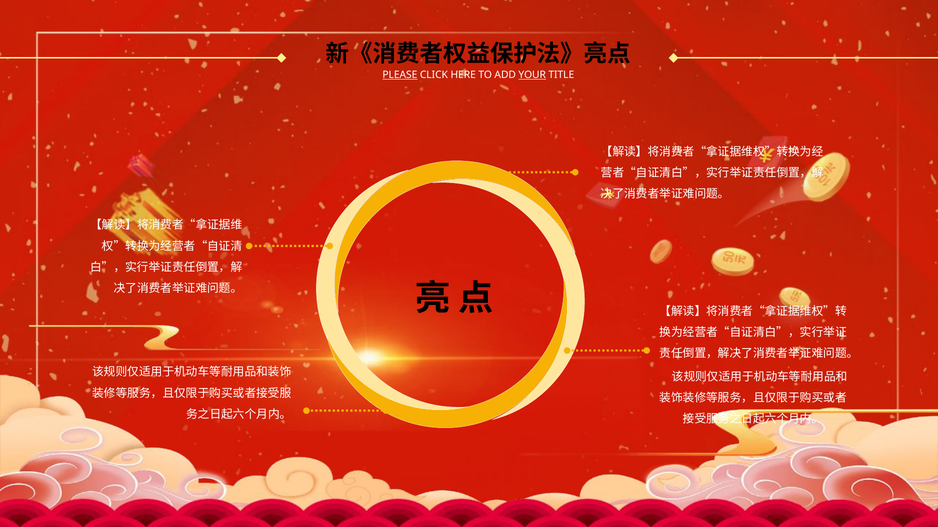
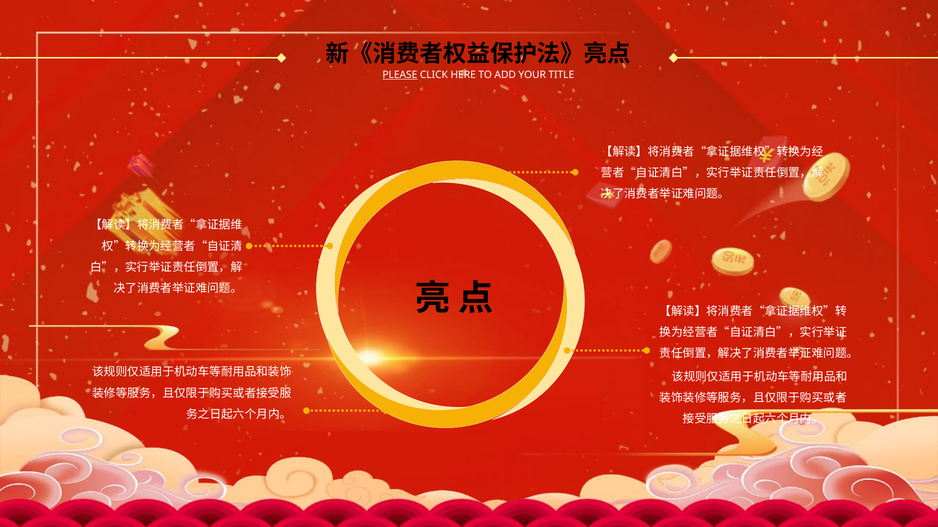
YOUR underline: present -> none (532, 75)
